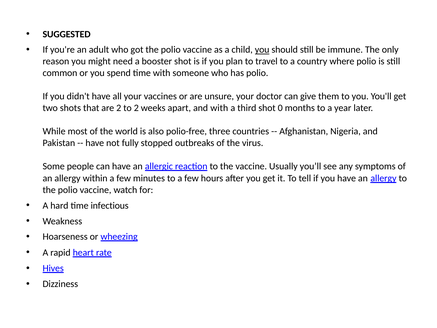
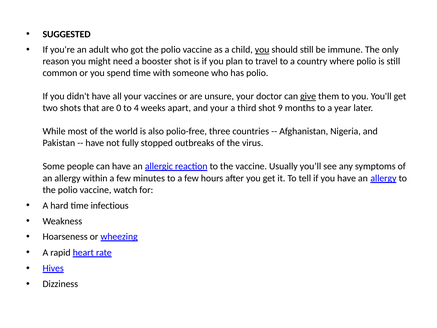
give underline: none -> present (308, 96)
are 2: 2 -> 0 (119, 108)
to 2: 2 -> 4 (136, 108)
and with: with -> your (219, 108)
0: 0 -> 9 (280, 108)
